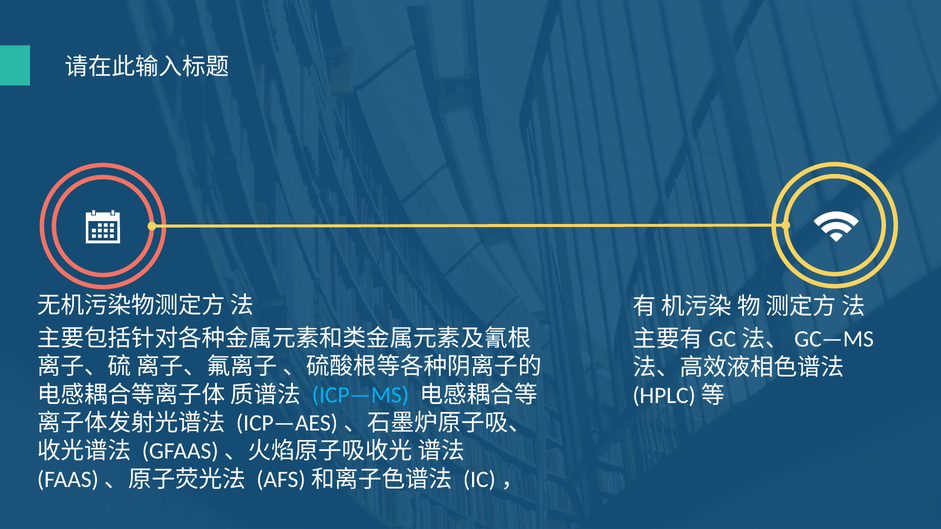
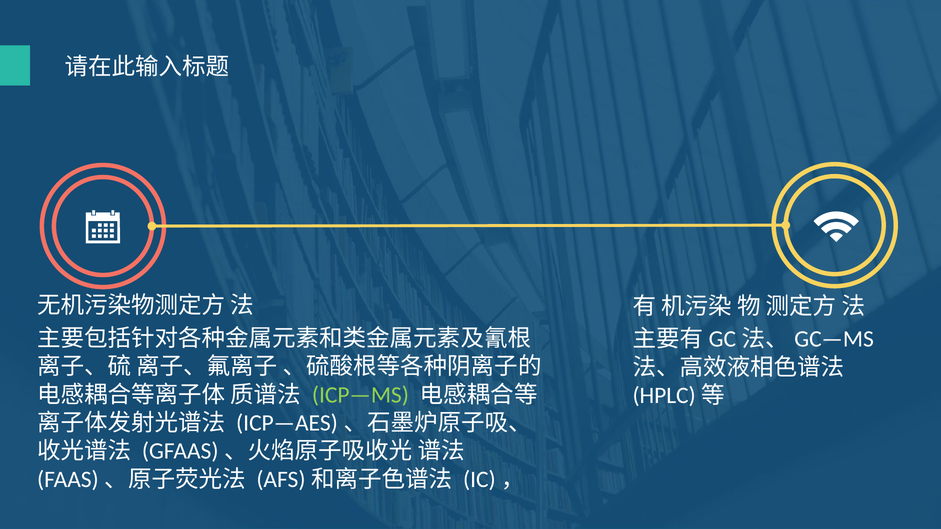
ICP—MS colour: light blue -> light green (360, 395)
